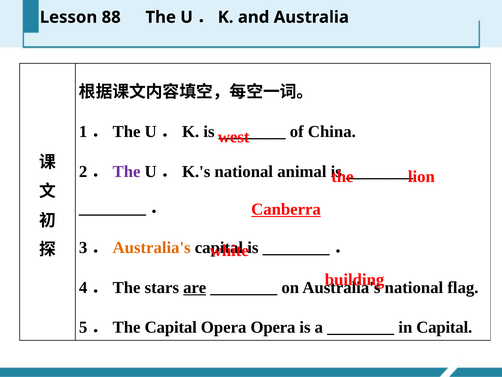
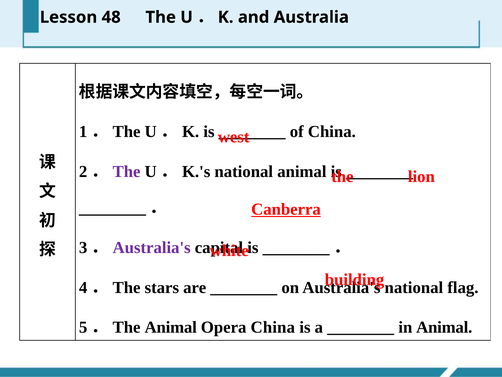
88: 88 -> 48 (111, 17)
Australia's colour: orange -> purple (152, 247)
are underline: present -> none (195, 287)
The Capital: Capital -> Animal (171, 327)
Opera Opera: Opera -> China (273, 327)
in Capital: Capital -> Animal (444, 327)
